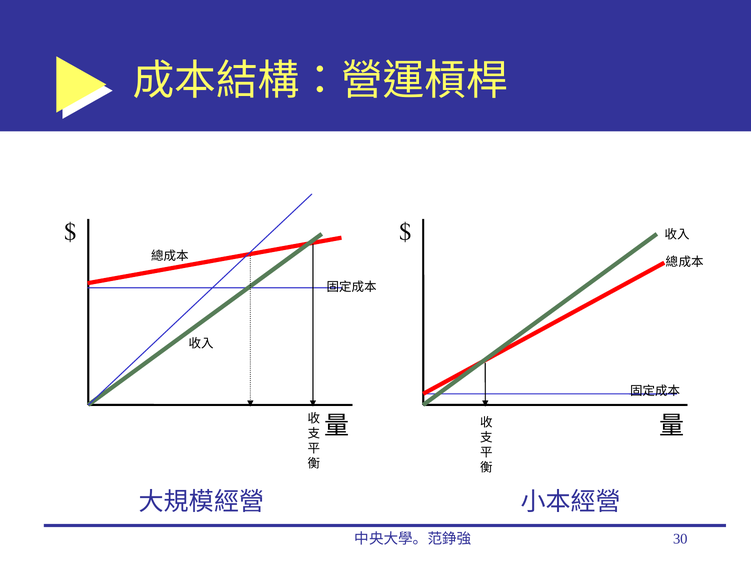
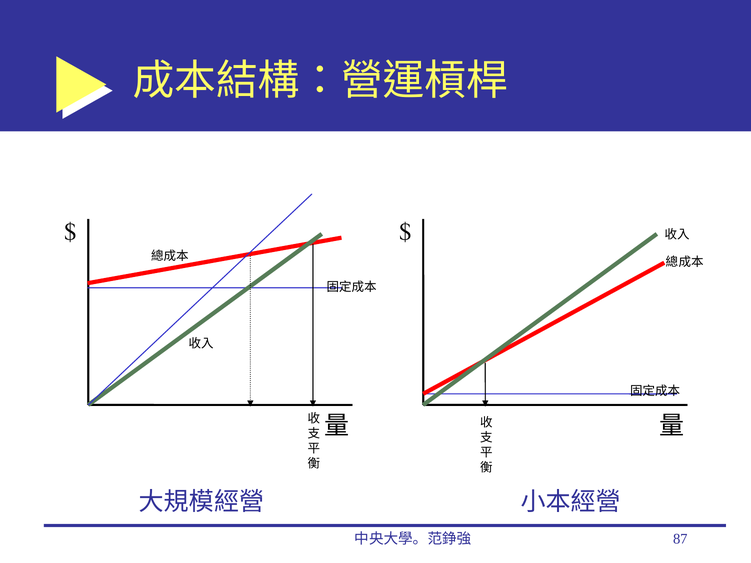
30: 30 -> 87 (680, 539)
